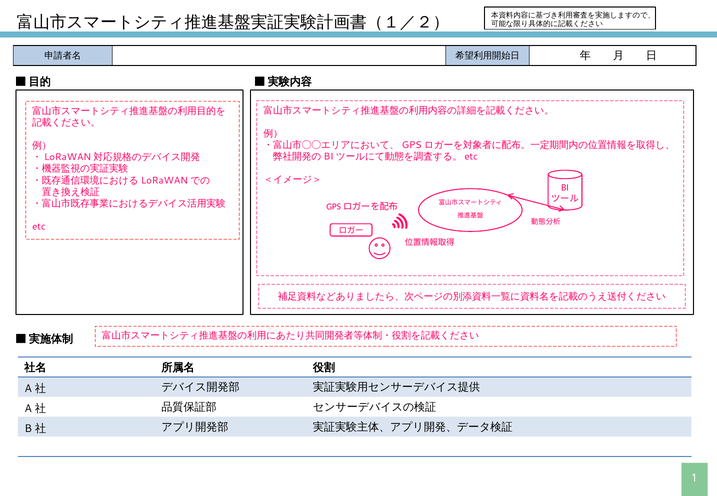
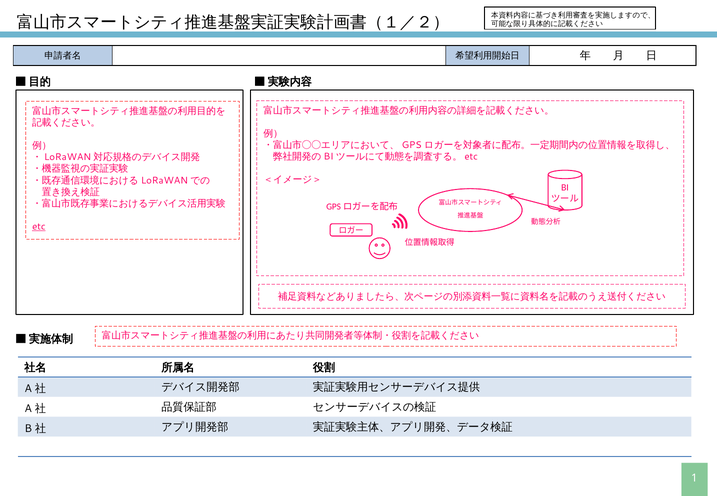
etc underline: none -> present (39, 227)
